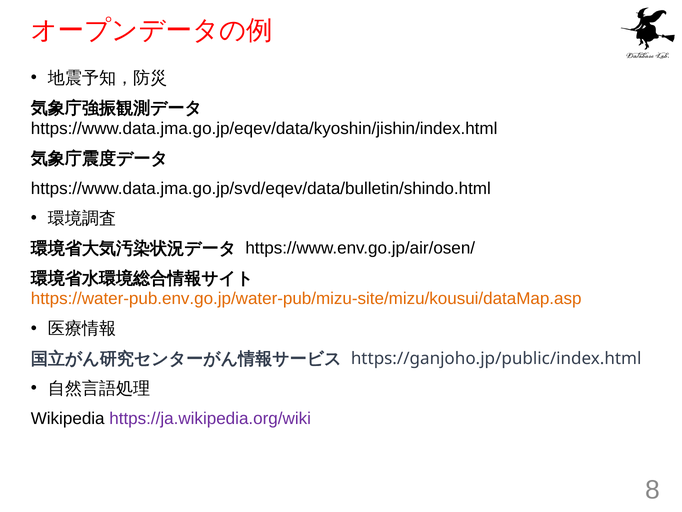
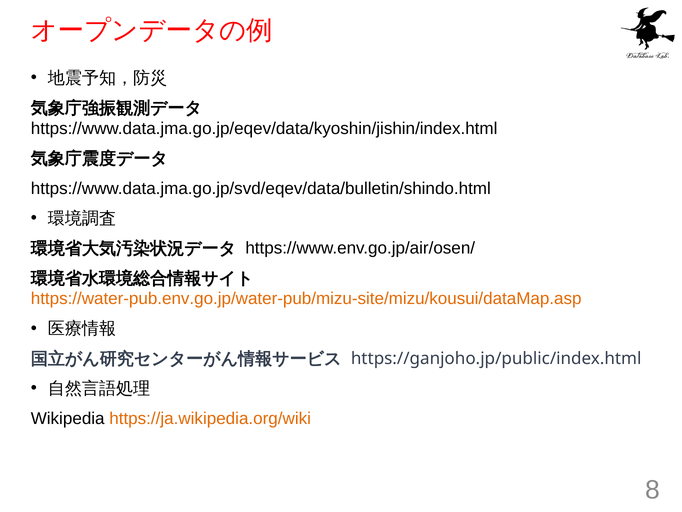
https://ja.wikipedia.org/wiki colour: purple -> orange (210, 418)
